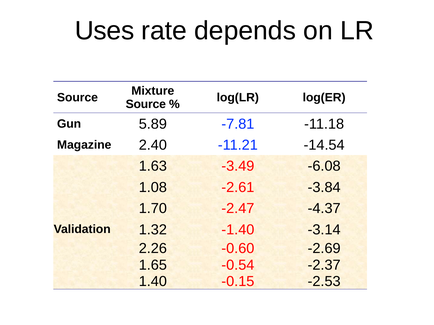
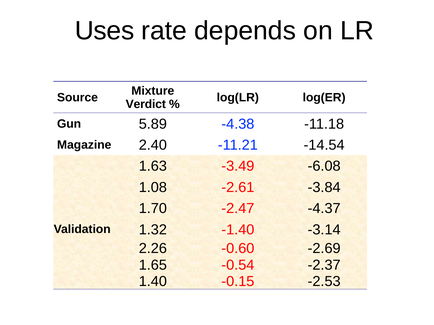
Source: Source -> Verdict (146, 104)
-7.81: -7.81 -> -4.38 (238, 124)
